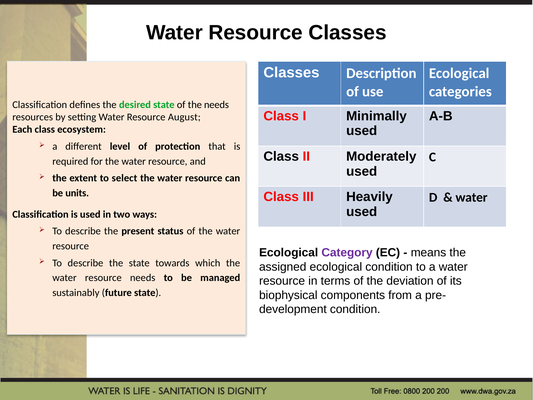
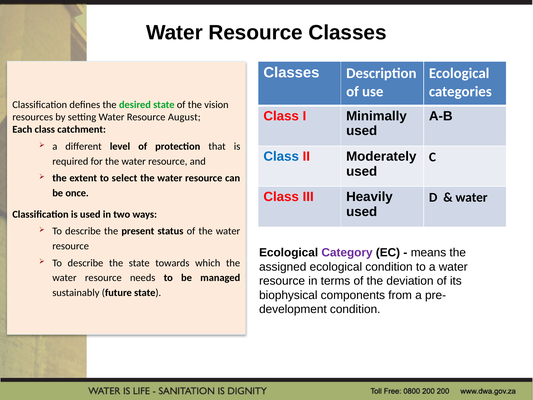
the needs: needs -> vision (216, 105)
ecosystem: ecosystem -> catchment (82, 129)
Class colour: black -> blue (281, 156)
units: units -> once (77, 193)
